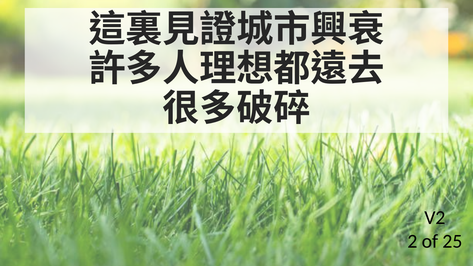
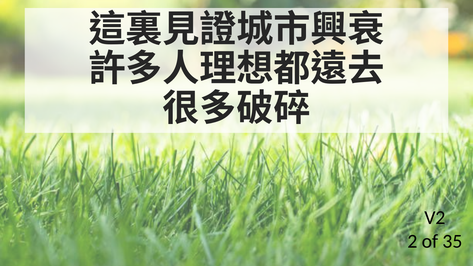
25: 25 -> 35 (453, 241)
